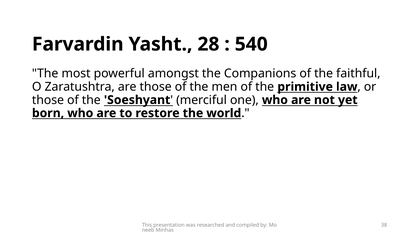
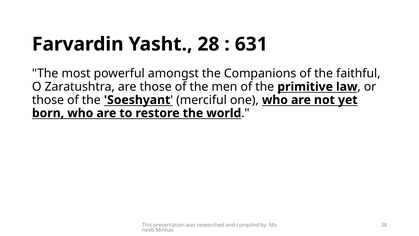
540: 540 -> 631 (251, 44)
